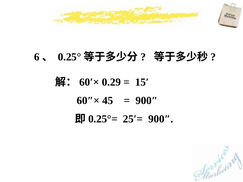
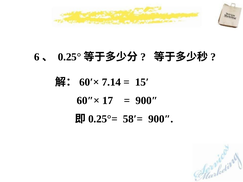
0.29: 0.29 -> 7.14 (111, 82)
45: 45 -> 17 (108, 101)
25′=: 25′= -> 58′= (133, 119)
